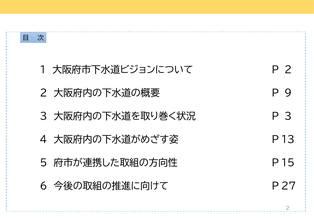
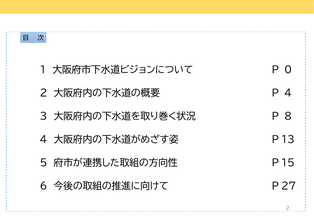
Ｐ 2: 2 -> 0 (288, 70)
9: 9 -> 4 (288, 93)
3: 3 -> 8 (288, 116)
